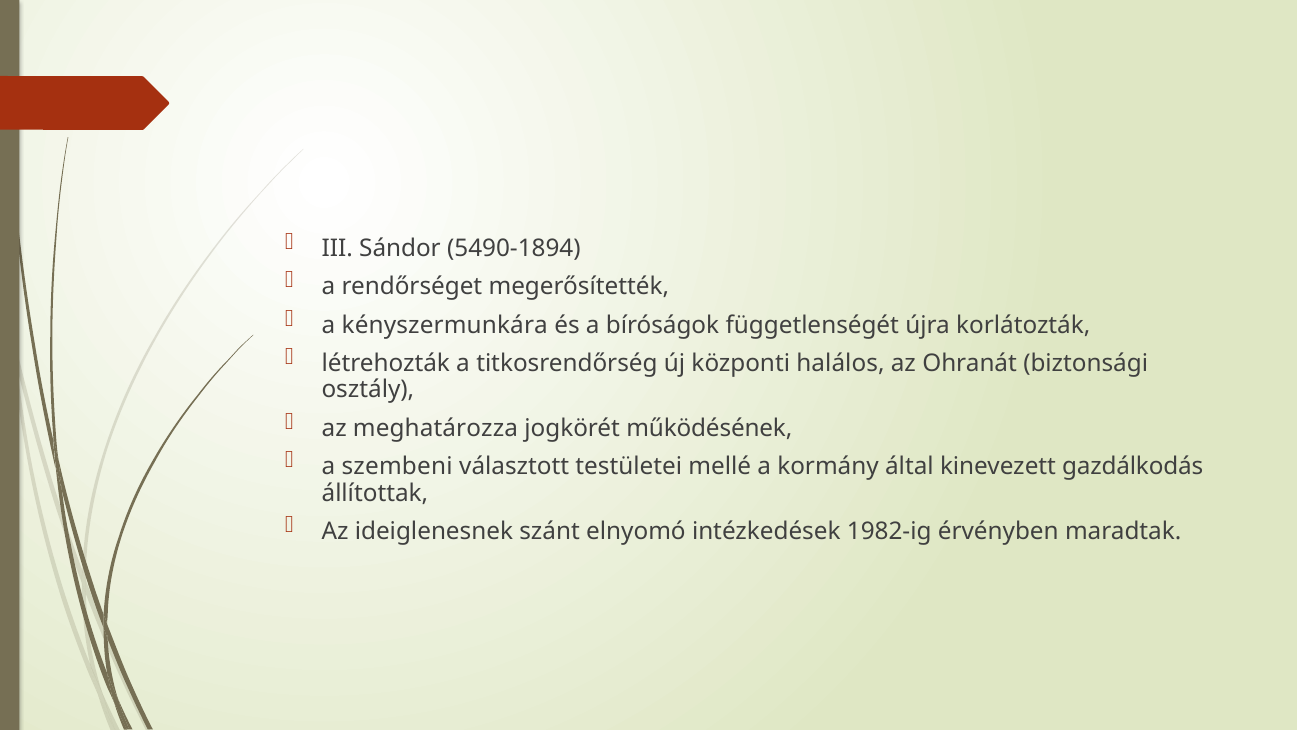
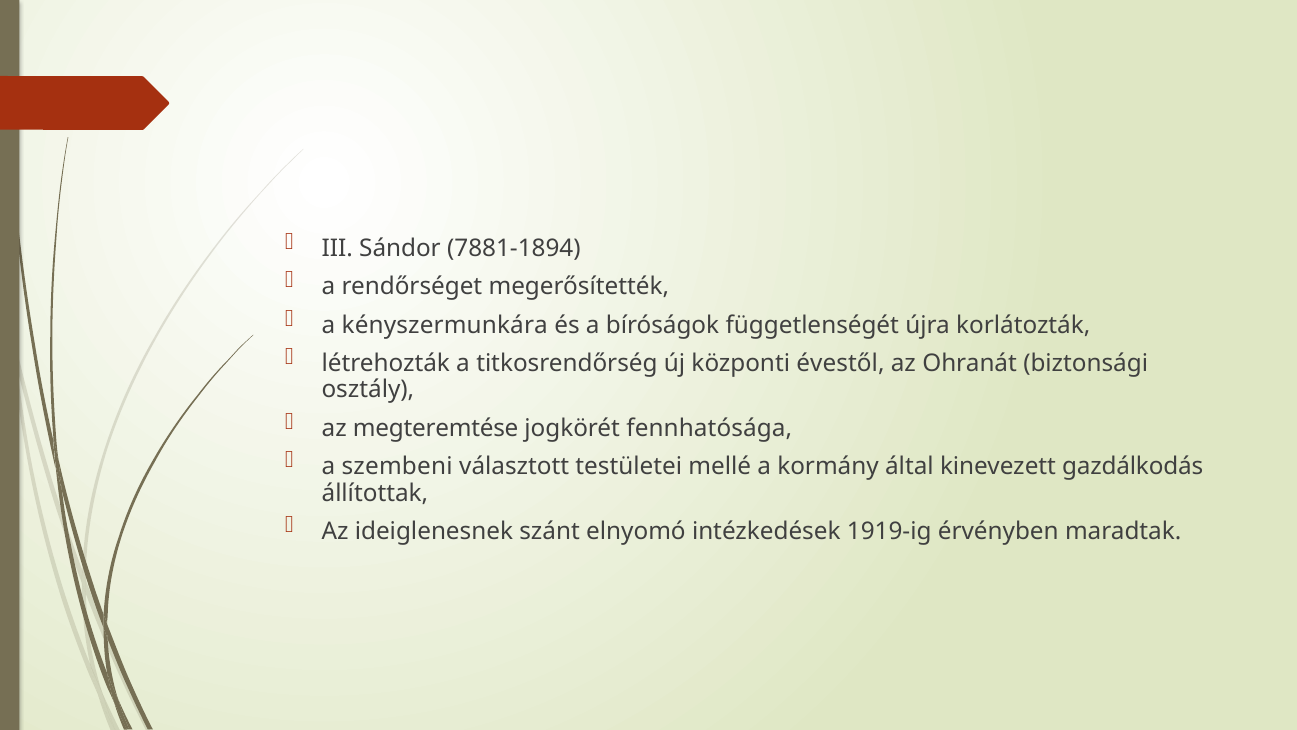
5490-1894: 5490-1894 -> 7881-1894 (514, 248)
halálos: halálos -> évestől (840, 363)
meghatározza: meghatározza -> megteremtése (436, 428)
működésének: működésének -> fennhatósága (709, 428)
1982-ig: 1982-ig -> 1919-ig (889, 531)
